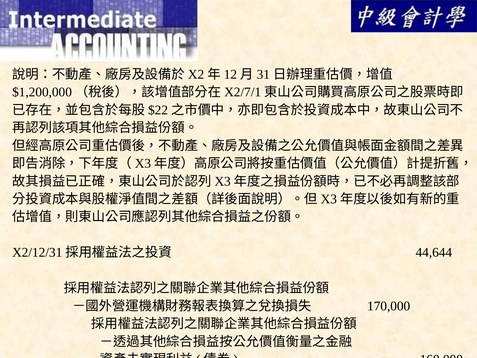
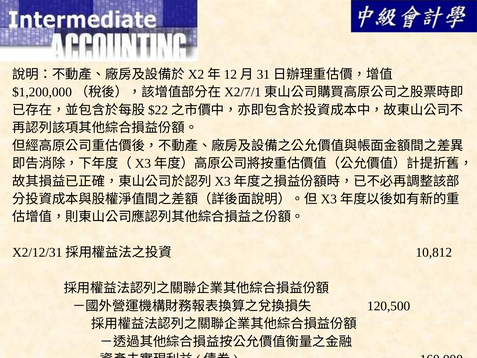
44,644: 44,644 -> 10,812 (434, 252)
170,000: 170,000 -> 120,500 (389, 306)
